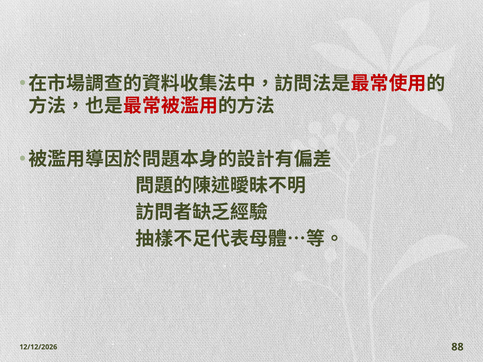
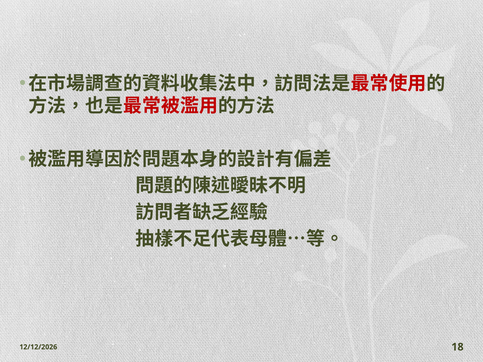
88: 88 -> 18 (457, 347)
